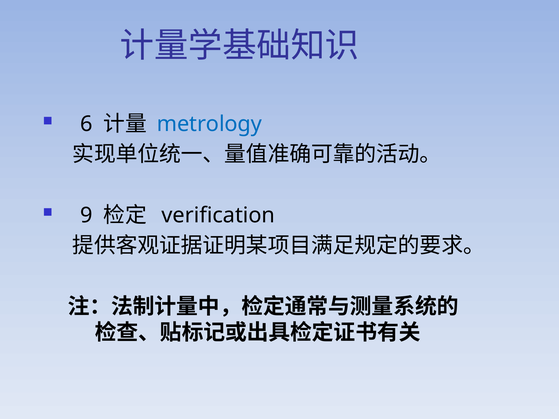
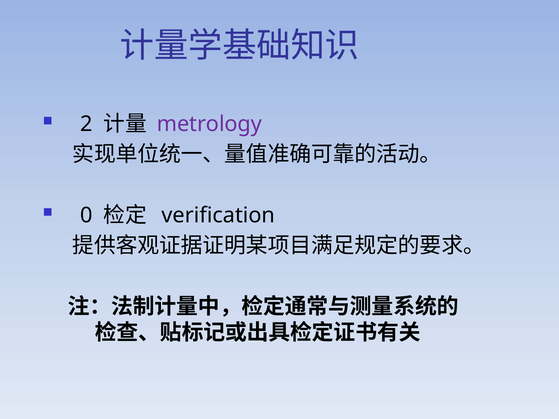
6: 6 -> 2 (86, 124)
metrology colour: blue -> purple (209, 124)
9: 9 -> 0 (86, 215)
